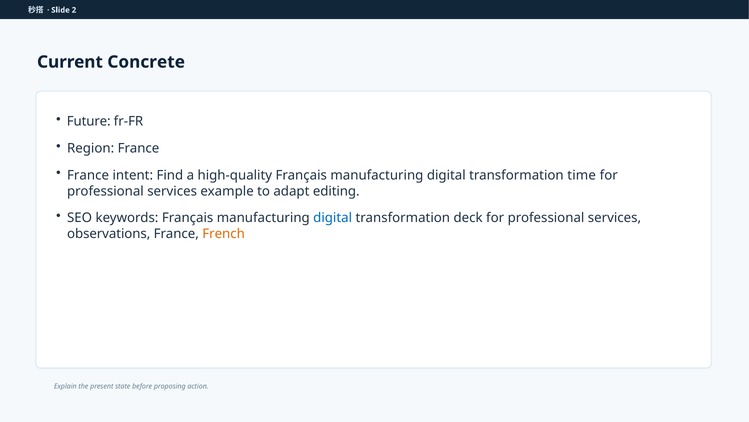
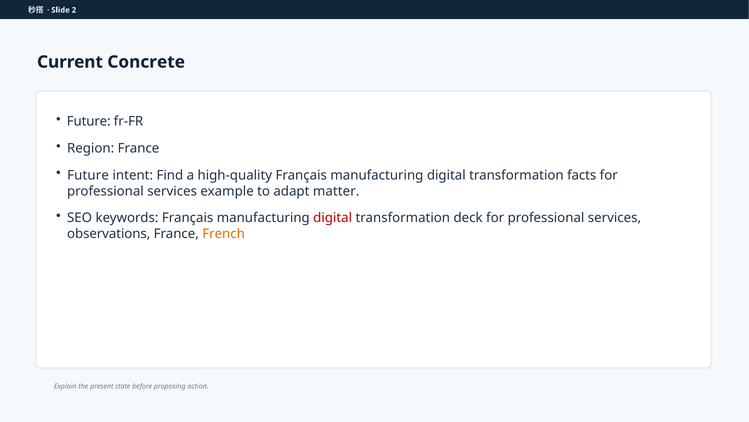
France: France -> Future (88, 175)
time: time -> facts (582, 175)
editing: editing -> matter (336, 191)
digital colour: blue -> red (333, 218)
